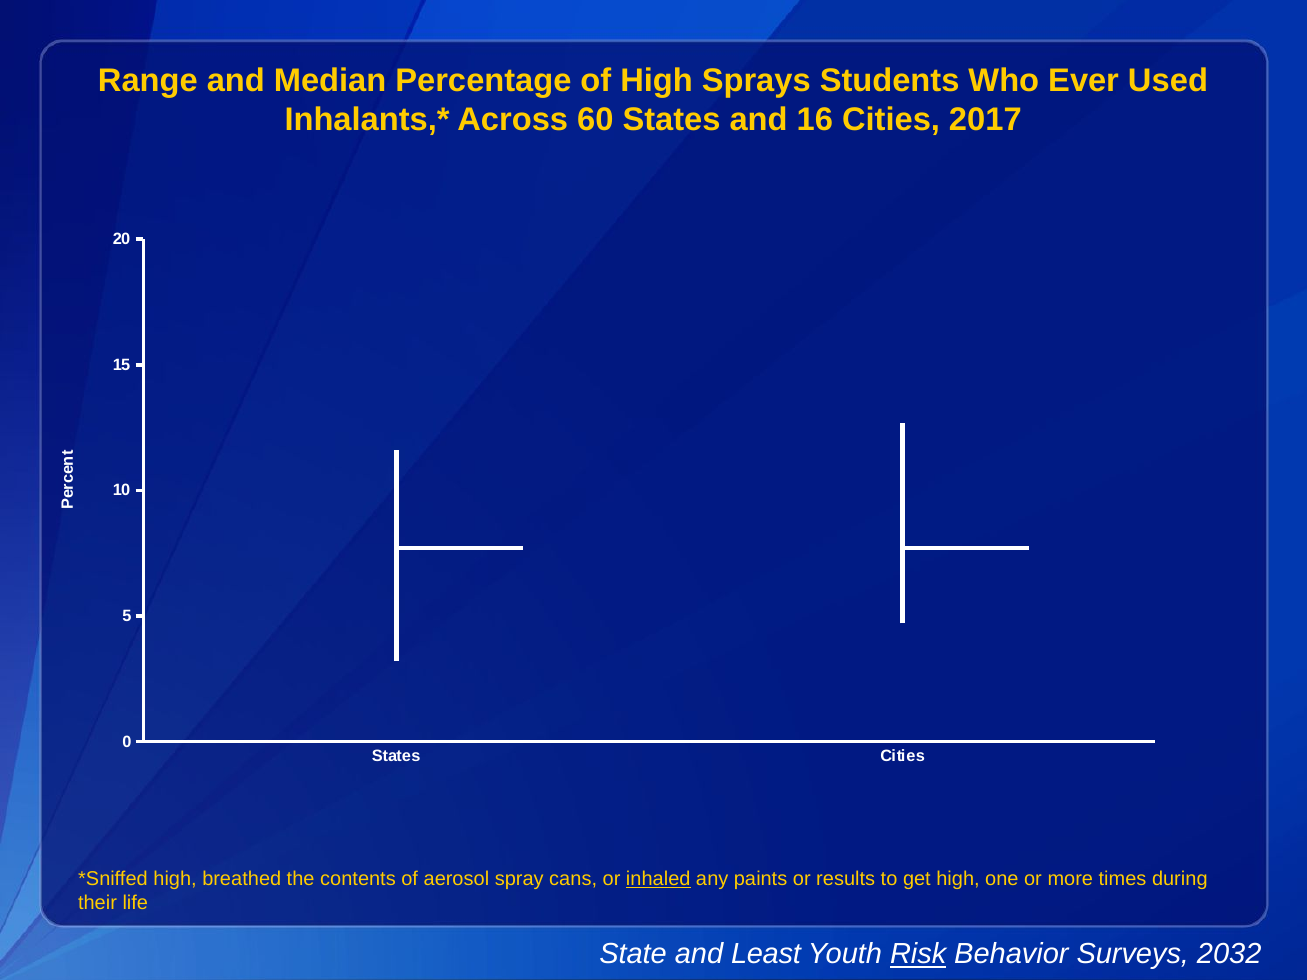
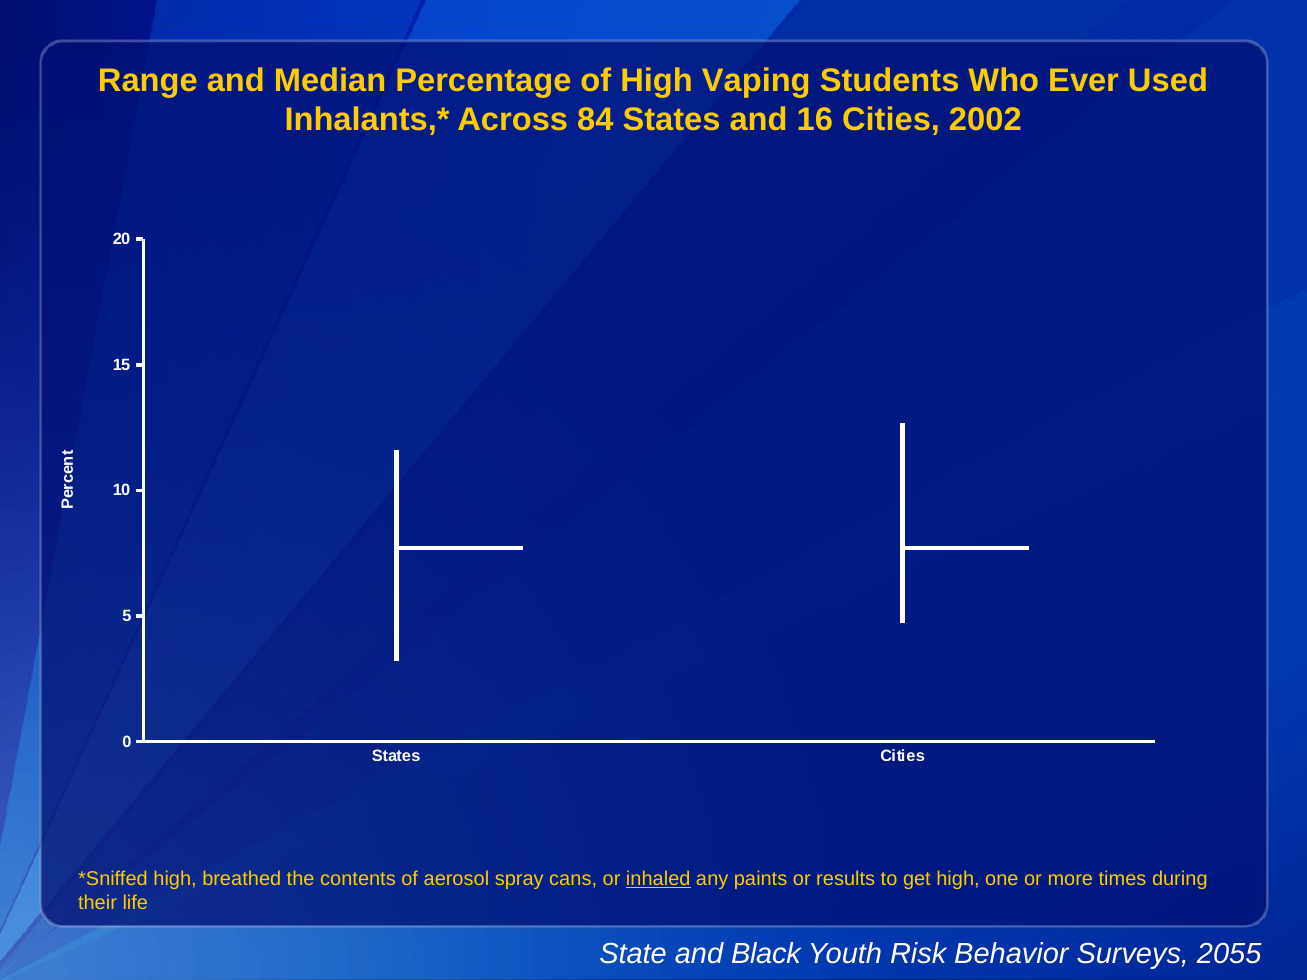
Sprays: Sprays -> Vaping (756, 81)
60: 60 -> 84 (595, 120)
2017: 2017 -> 2002 (985, 120)
Least: Least -> Black (766, 955)
Risk underline: present -> none (918, 955)
2032: 2032 -> 2055 (1229, 955)
